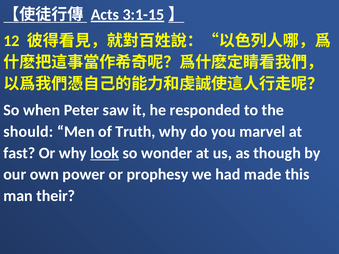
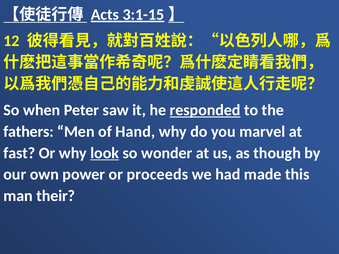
responded underline: none -> present (205, 110)
should: should -> fathers (29, 132)
Truth: Truth -> Hand (135, 132)
prophesy: prophesy -> proceeds (157, 175)
